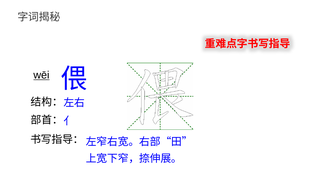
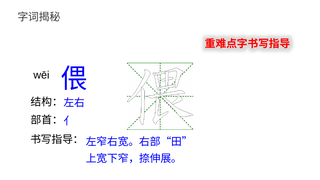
wēi underline: present -> none (41, 75)
